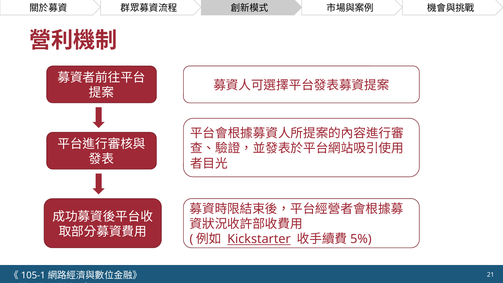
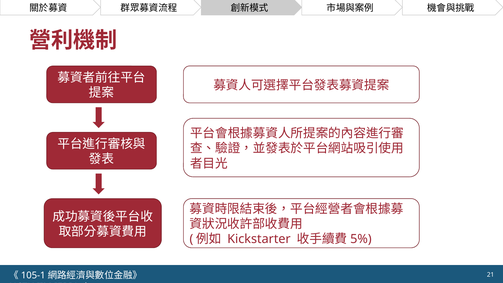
Kickstarter underline: present -> none (259, 239)
